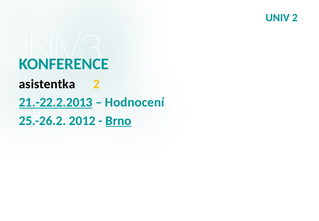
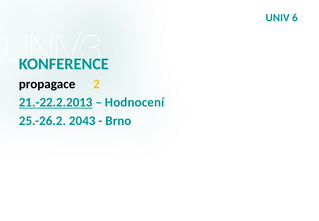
UNIV 2: 2 -> 6 (295, 18)
asistentka: asistentka -> propagace (47, 84)
2012: 2012 -> 2043 (82, 121)
Brno underline: present -> none (118, 121)
